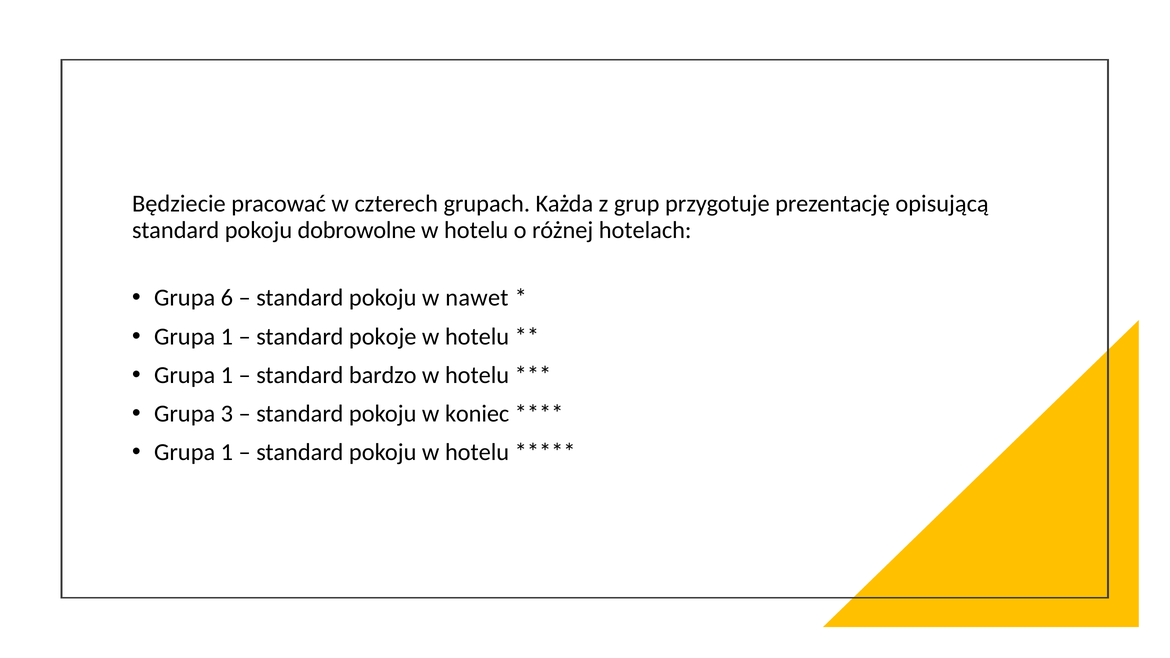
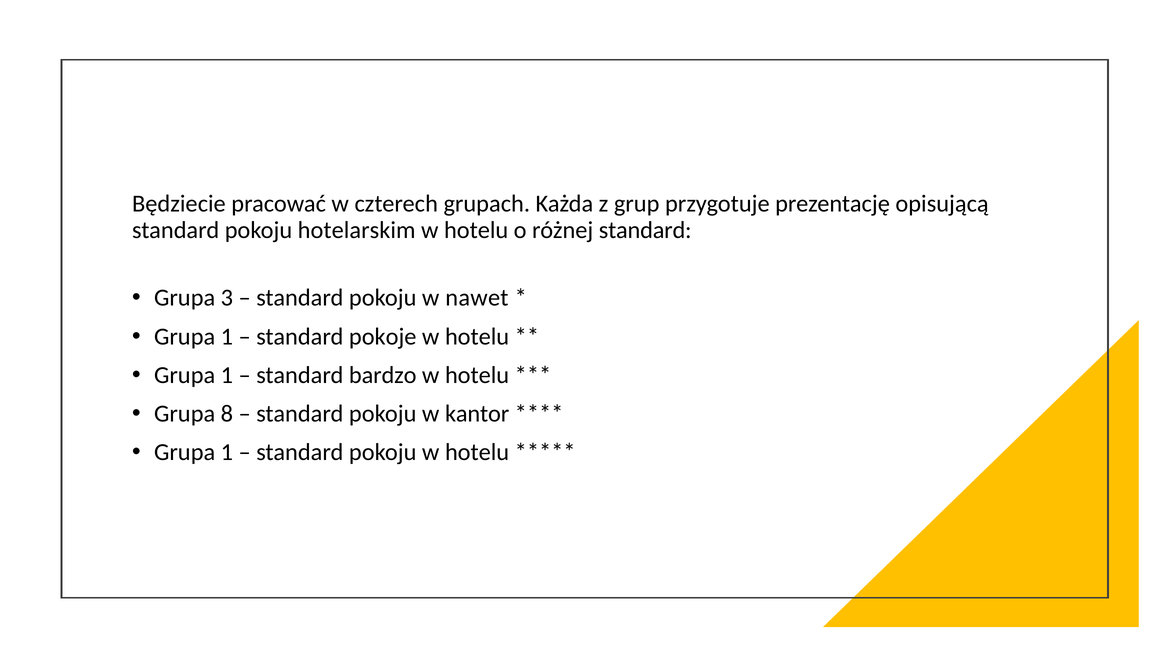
dobrowolne: dobrowolne -> hotelarskim (357, 230)
różnej hotelach: hotelach -> standard (645, 230)
6: 6 -> 3 (227, 298)
3: 3 -> 8 (227, 414)
koniec: koniec -> kantor (477, 414)
